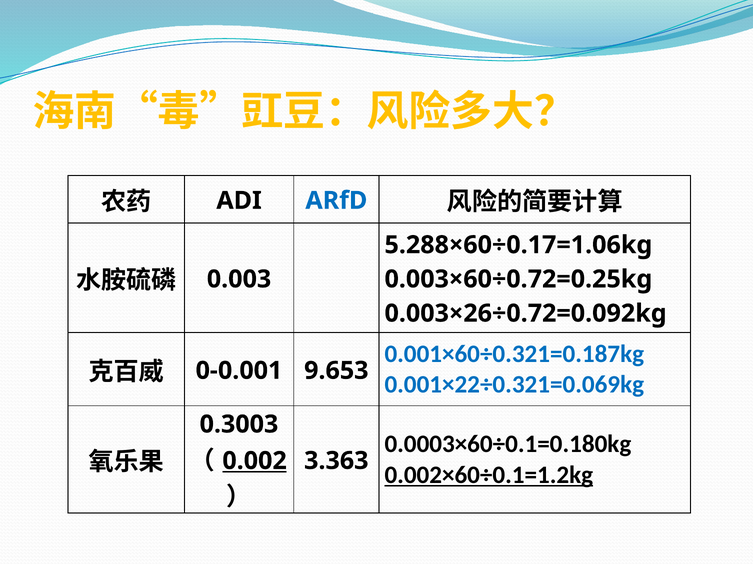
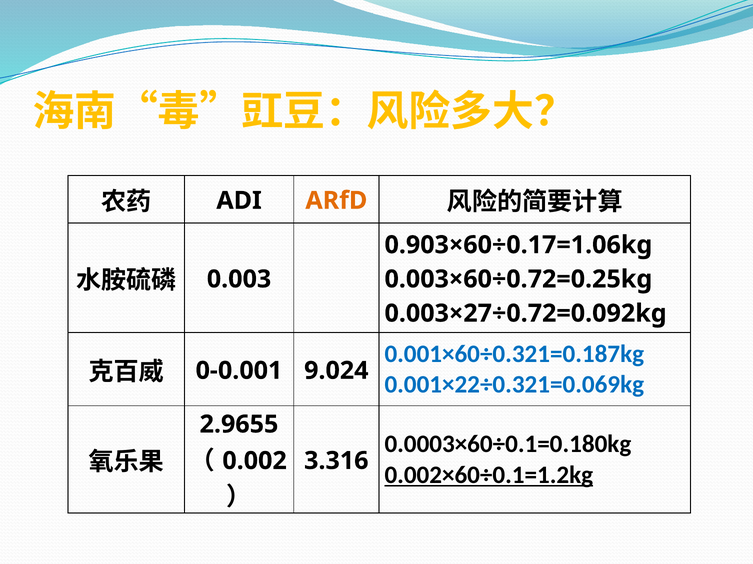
ARfD colour: blue -> orange (336, 201)
5.288×60÷0.17=1.06kg: 5.288×60÷0.17=1.06kg -> 0.903×60÷0.17=1.06kg (518, 245)
0.003×26÷0.72=0.092kg: 0.003×26÷0.72=0.092kg -> 0.003×27÷0.72=0.092kg (526, 314)
9.653: 9.653 -> 9.024 (336, 371)
0.3003: 0.3003 -> 2.9655 (239, 425)
0.002 underline: present -> none (255, 461)
3.363: 3.363 -> 3.316 (336, 461)
